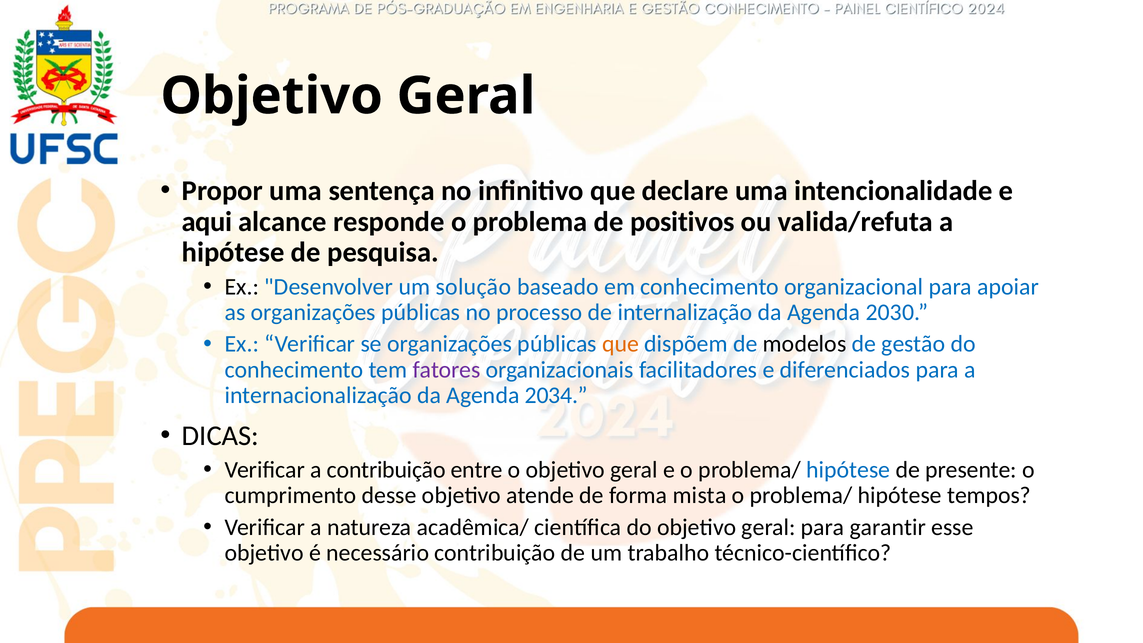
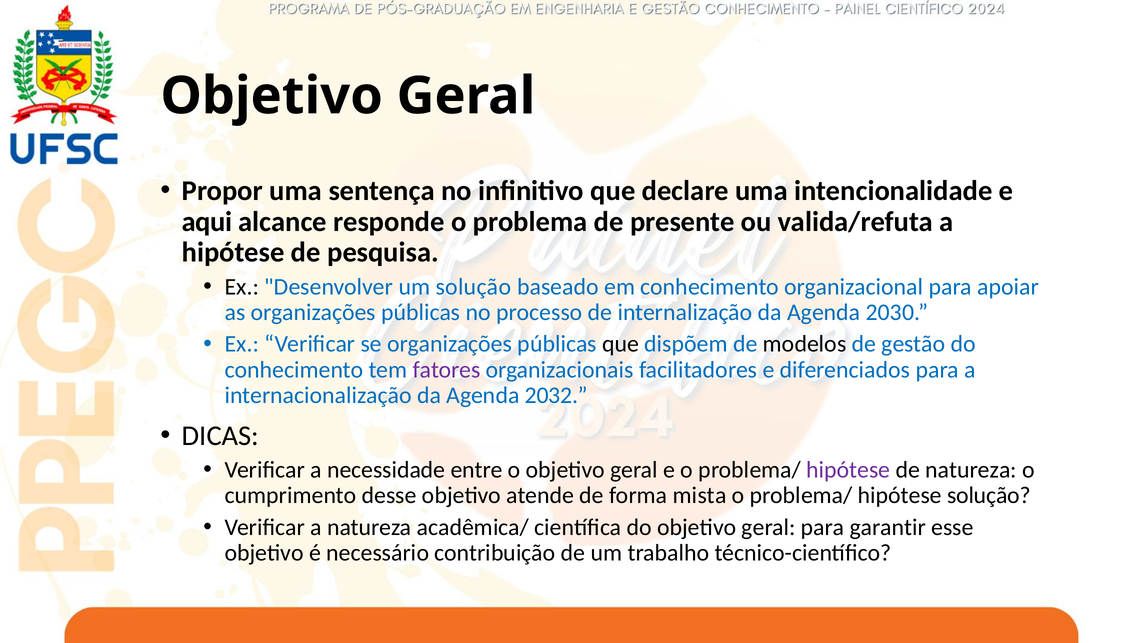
positivos: positivos -> presente (682, 222)
que colour: orange -> black (621, 344)
2034: 2034 -> 2032 (556, 395)
a contribuição: contribuição -> necessidade (386, 470)
hipótese colour: blue -> purple (848, 470)
de presente: presente -> natureza (971, 470)
hipótese tempos: tempos -> solução (989, 496)
